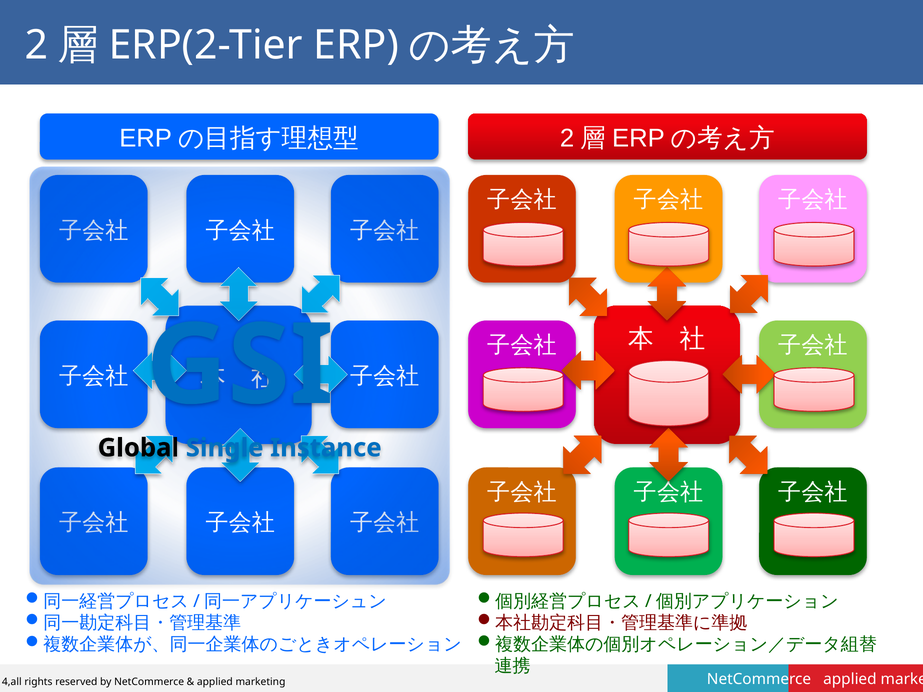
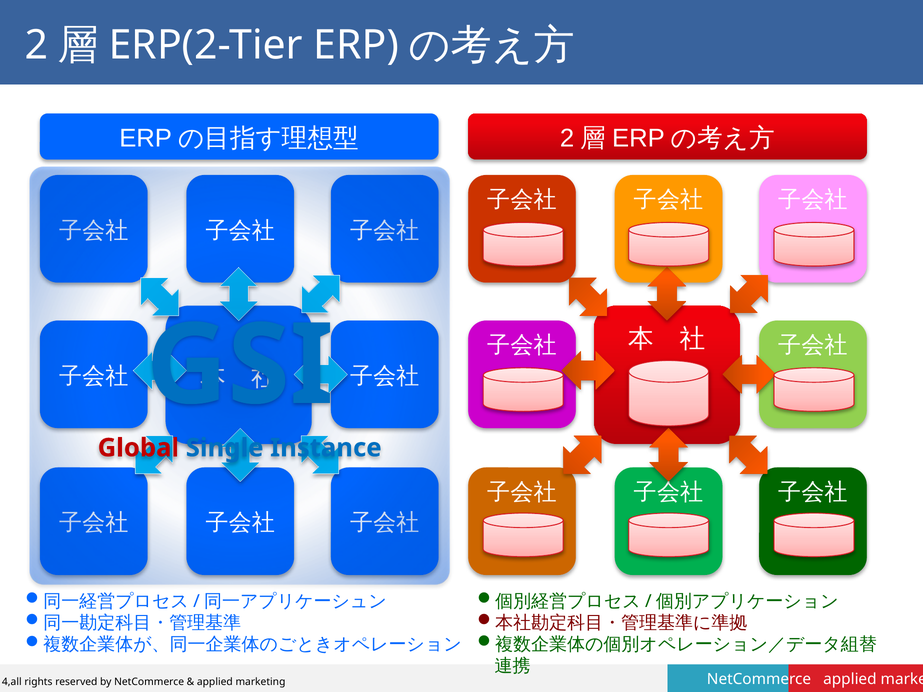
Global colour: black -> red (138, 448)
